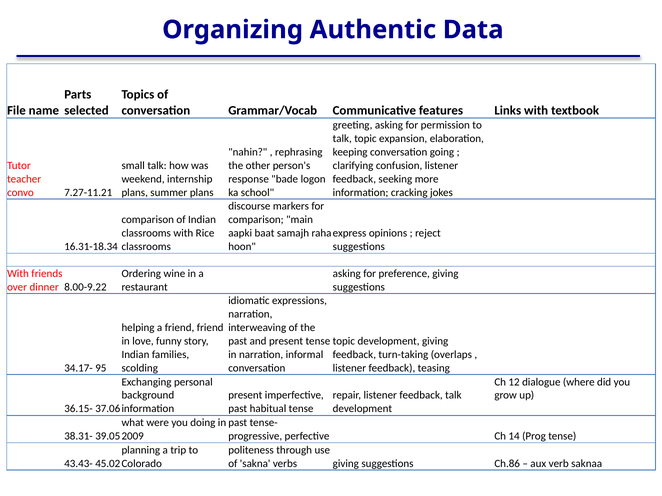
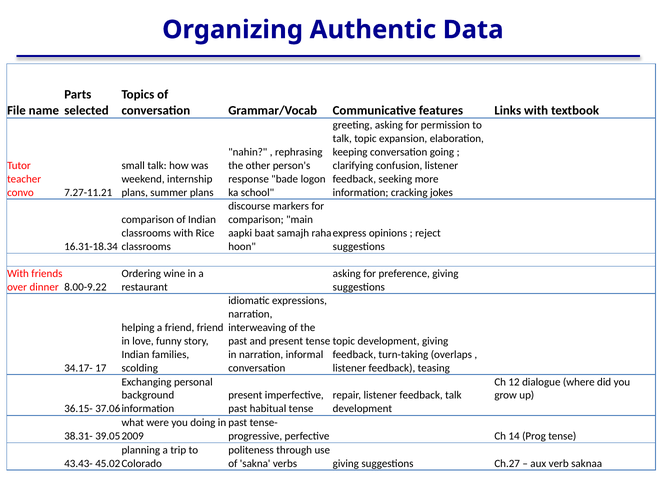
95: 95 -> 17 (101, 368)
Ch.86: Ch.86 -> Ch.27 (507, 464)
